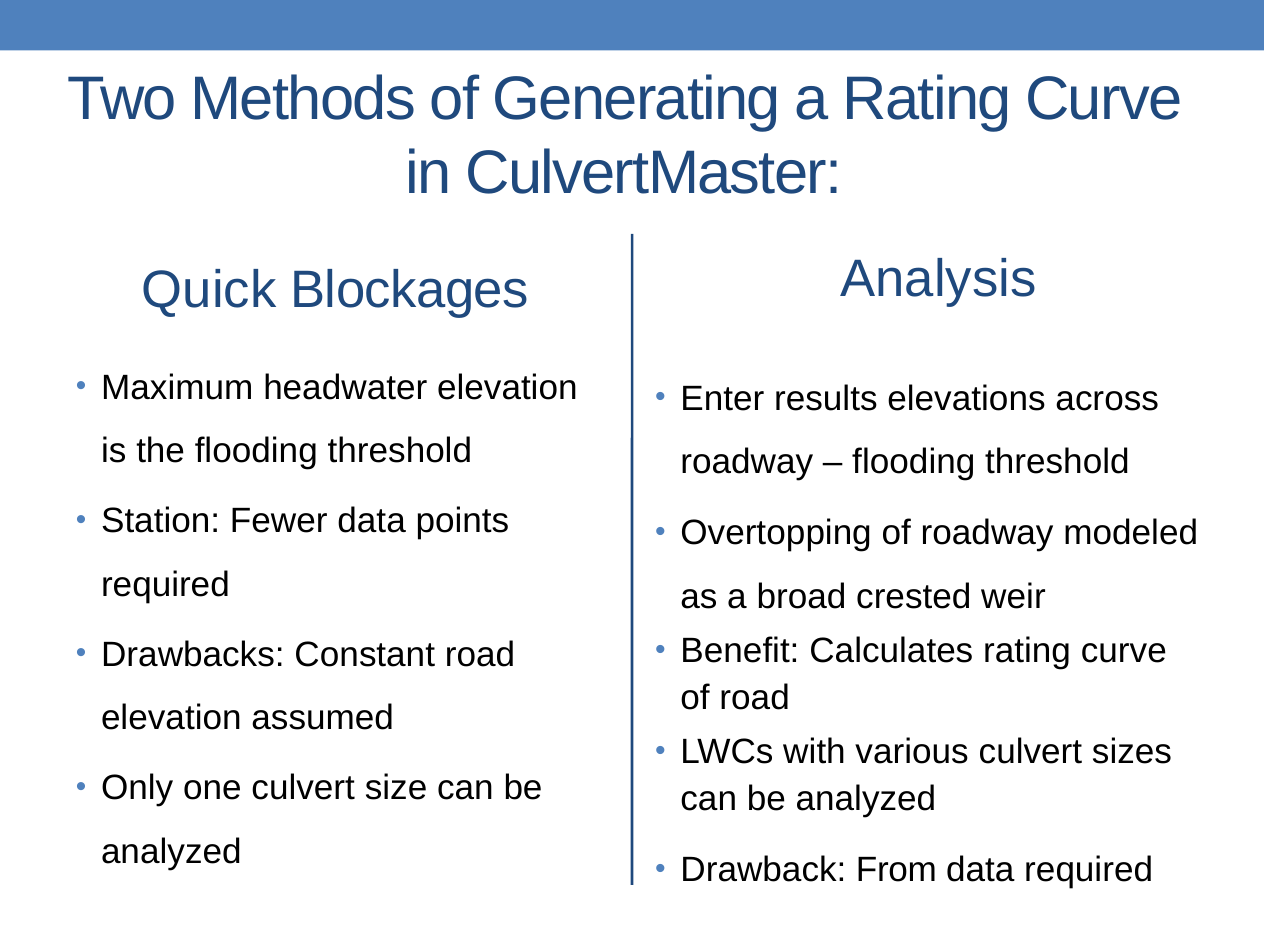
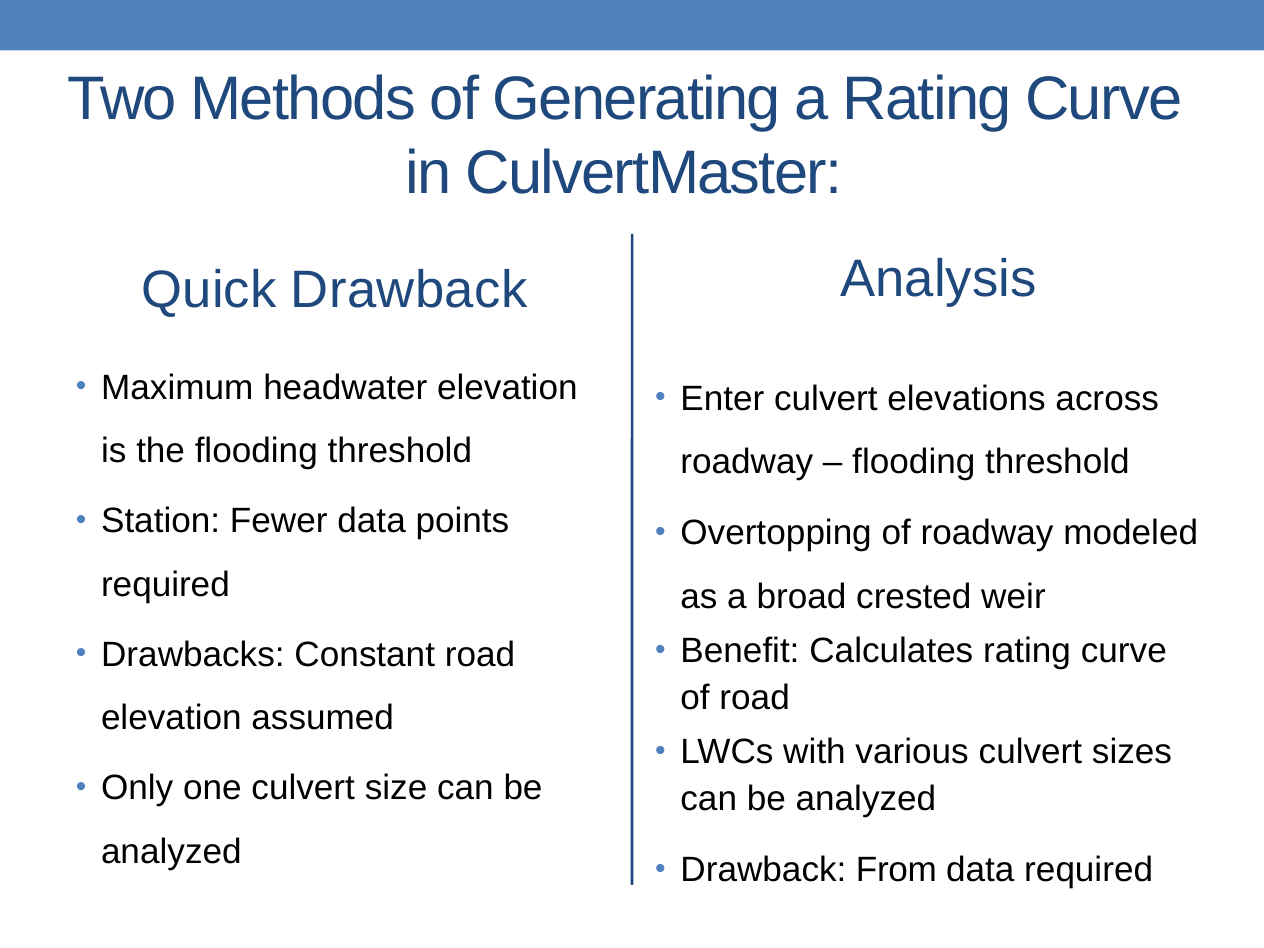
Quick Blockages: Blockages -> Drawback (409, 290)
Enter results: results -> culvert (826, 399)
